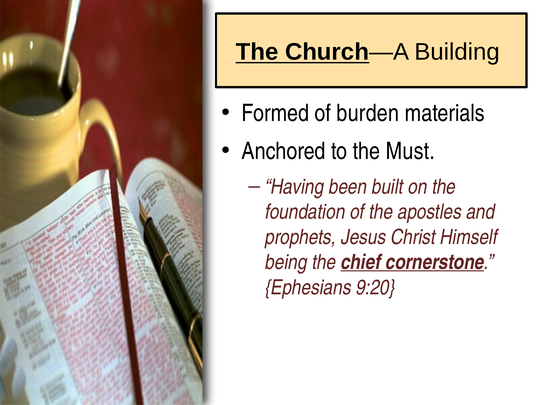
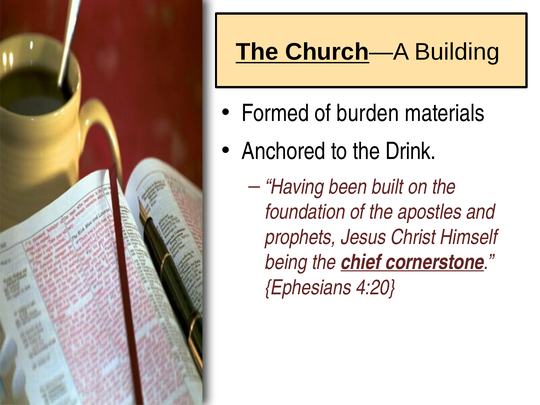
Must: Must -> Drink (411, 151)
9:20: 9:20 -> 4:20 (376, 287)
